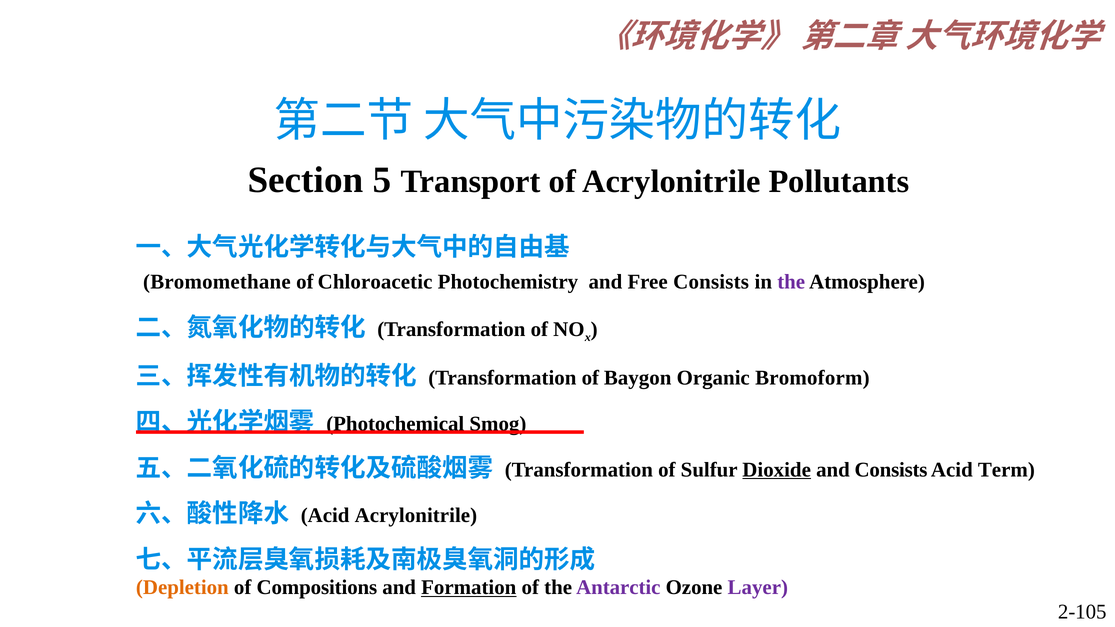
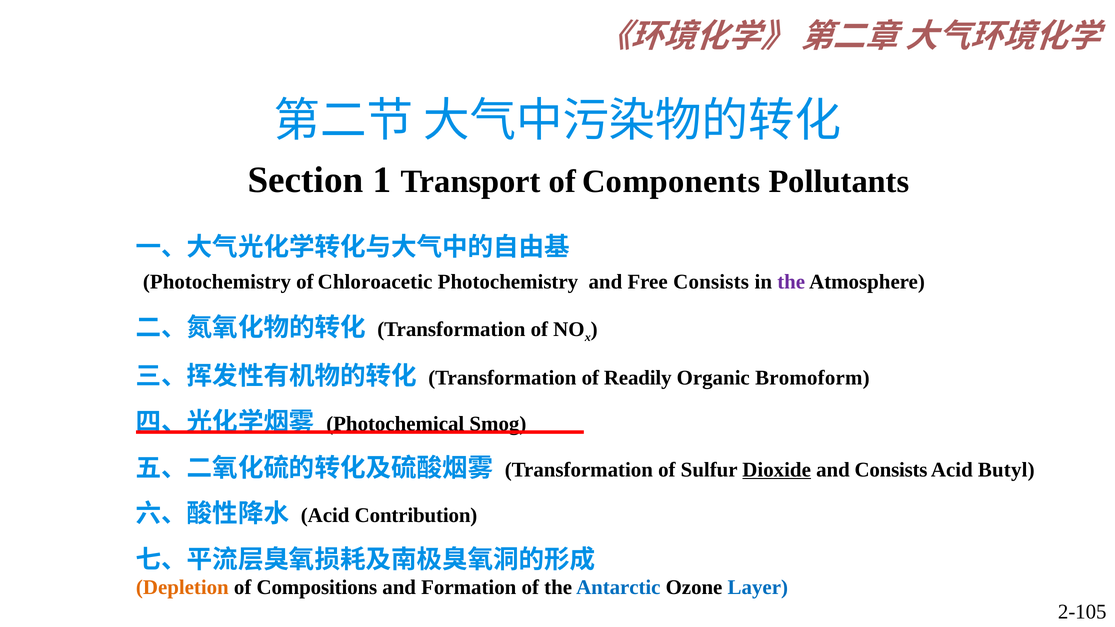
5: 5 -> 1 (382, 180)
of Acrylonitrile: Acrylonitrile -> Components (671, 181)
Bromomethane: Bromomethane -> Photochemistry (217, 282)
Baygon: Baygon -> Readily (638, 378)
Term: Term -> Butyl (1006, 470)
Acid Acrylonitrile: Acrylonitrile -> Contribution (416, 516)
Formation underline: present -> none (469, 588)
Antarctic colour: purple -> blue (618, 588)
Layer colour: purple -> blue (758, 588)
